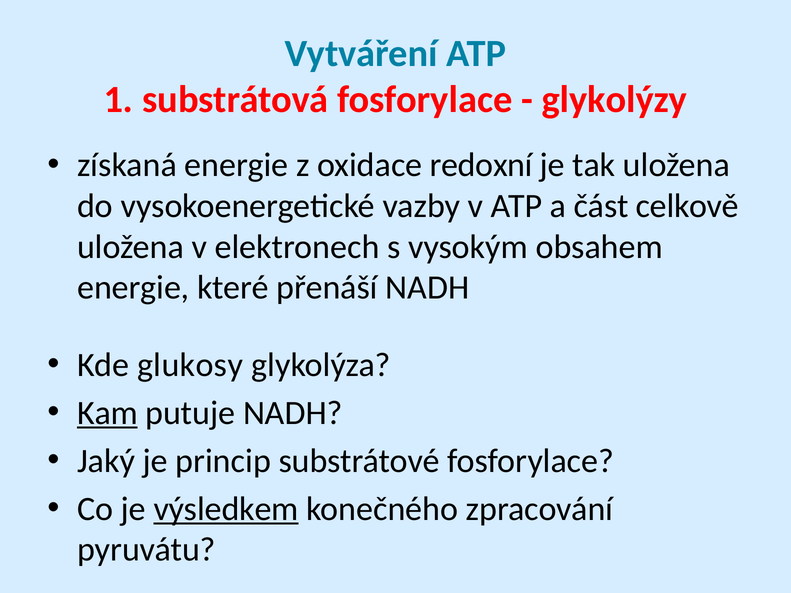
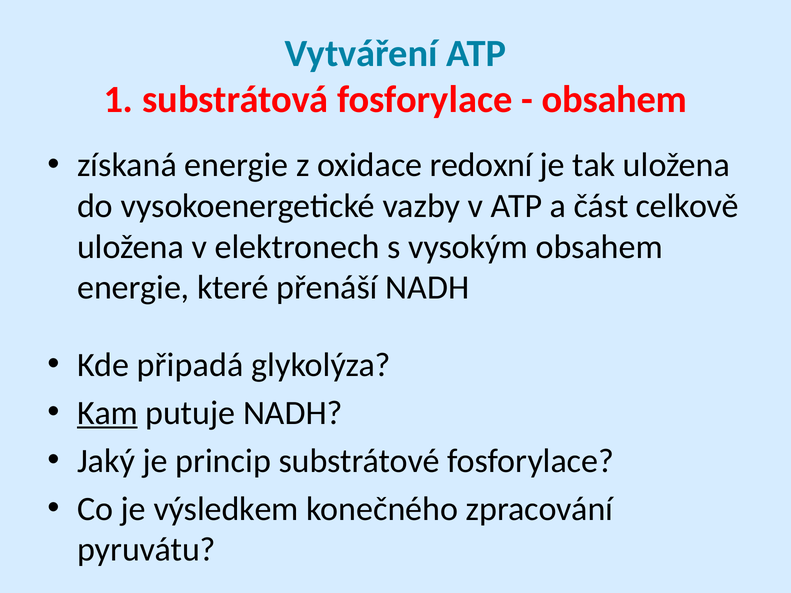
glykolýzy: glykolýzy -> obsahem (614, 100)
glukosy: glukosy -> připadá (190, 365)
výsledkem underline: present -> none (226, 509)
